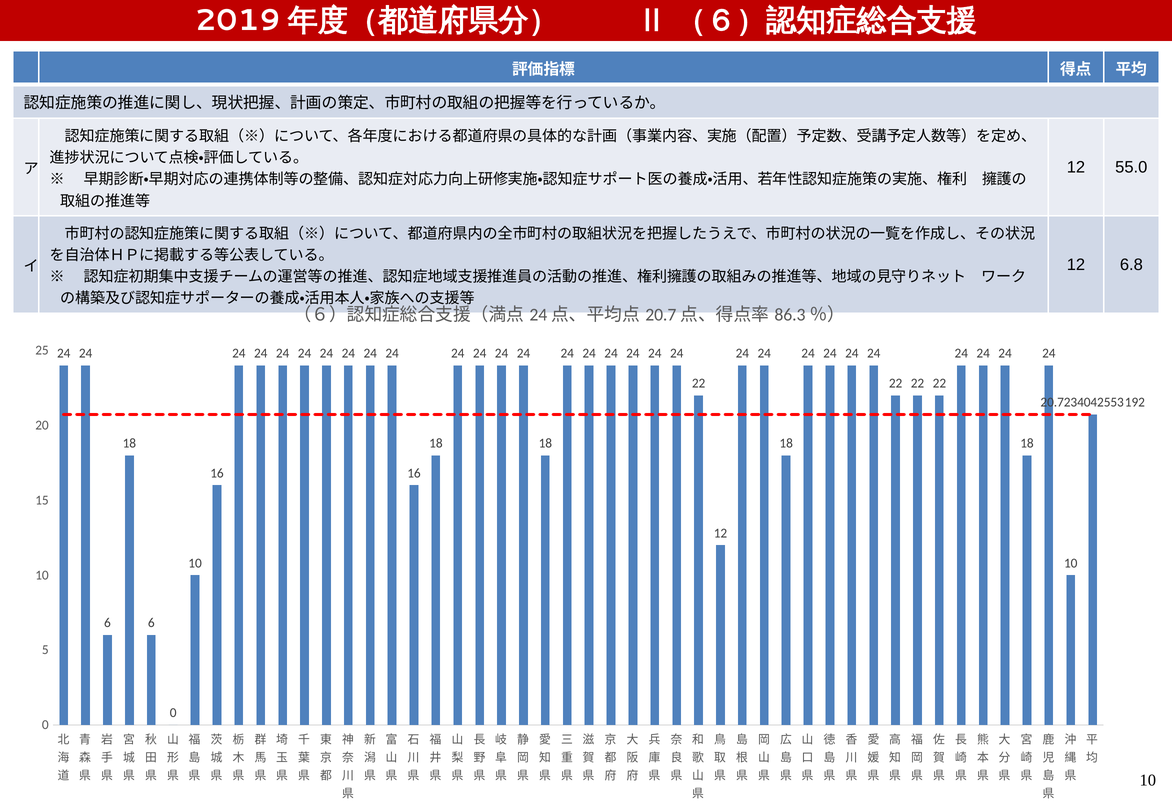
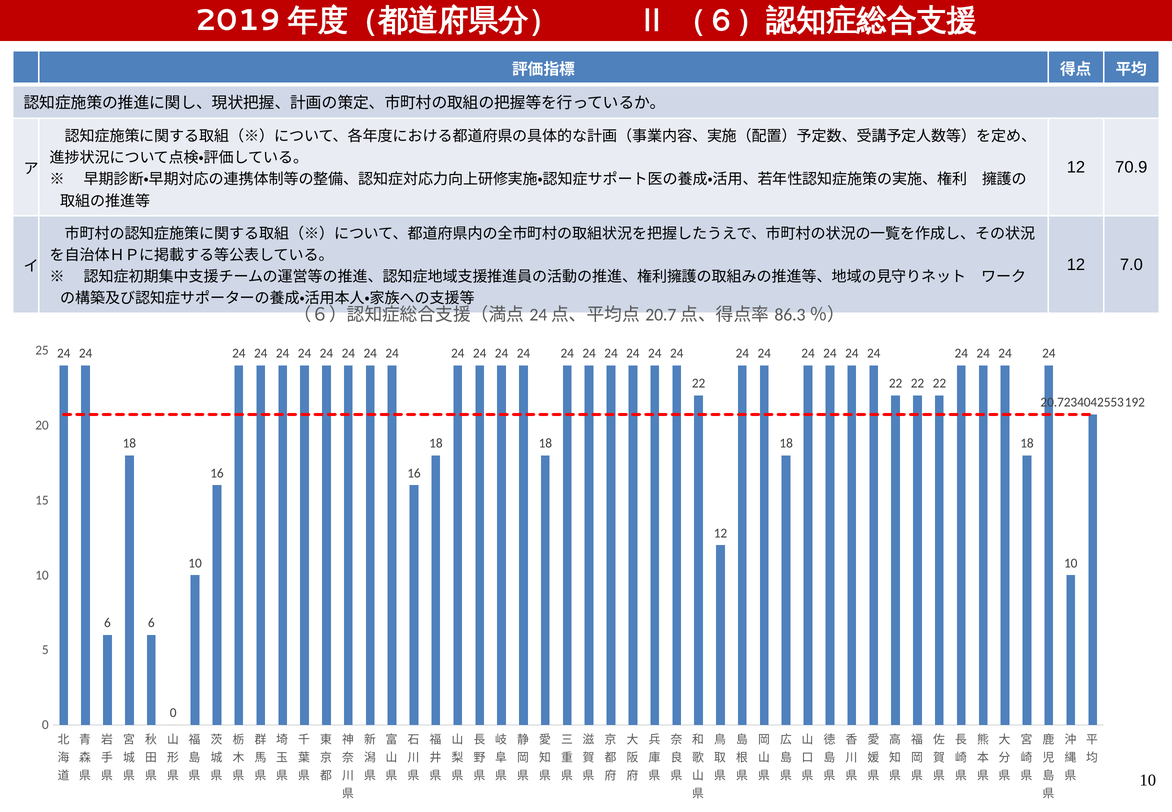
55.0: 55.0 -> 70.9 (1131, 167)
6.8: 6.8 -> 7.0 (1131, 265)
